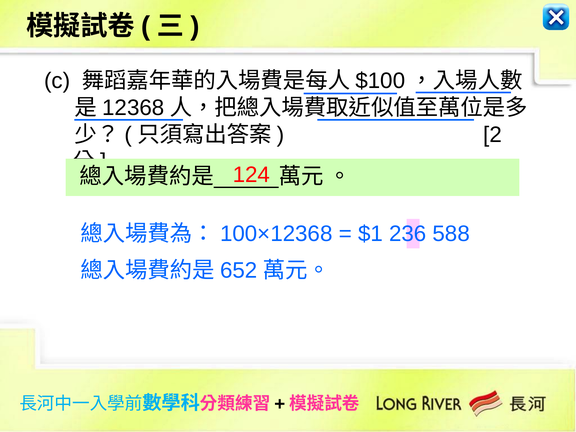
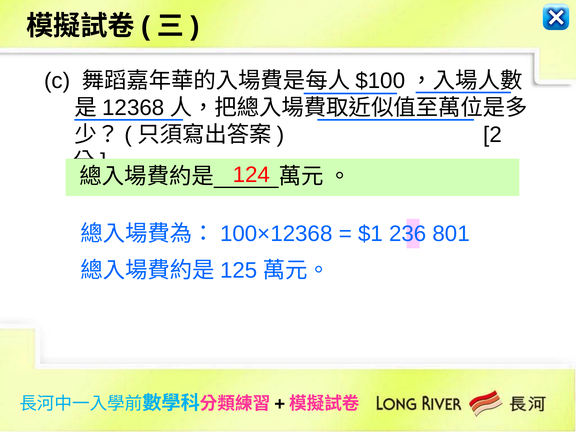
588: 588 -> 801 (451, 234)
652: 652 -> 125 (239, 270)
